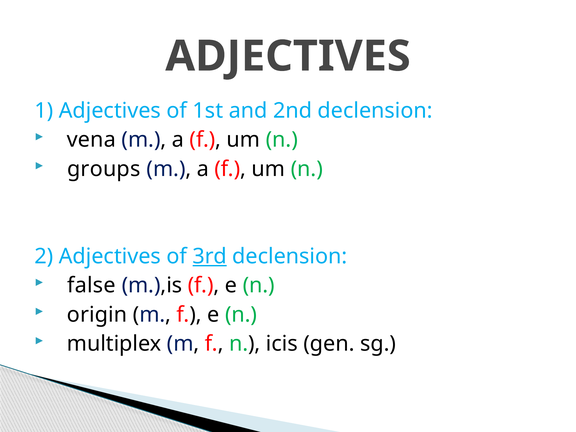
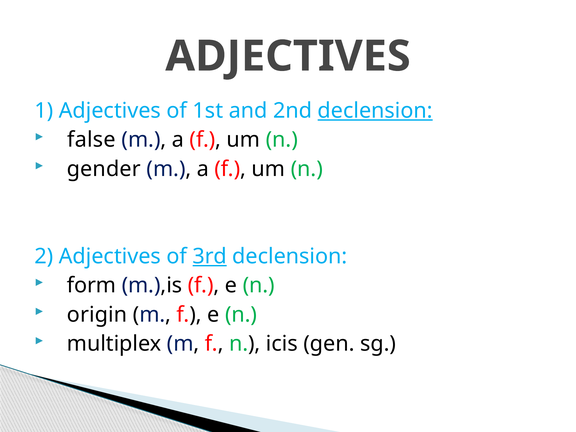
declension underline: none -> present (375, 111)
vena: vena -> false (91, 140)
groups: groups -> gender (104, 169)
false: false -> form (92, 285)
